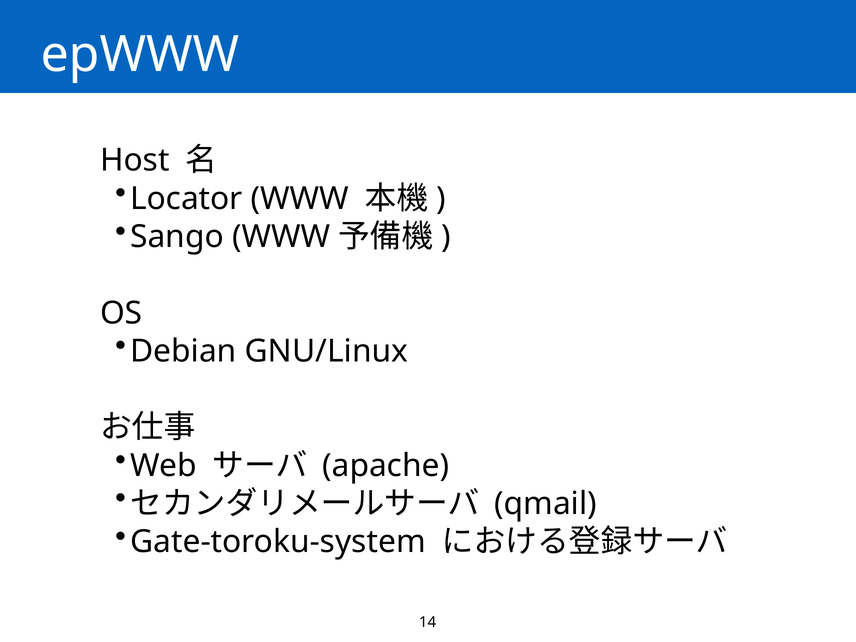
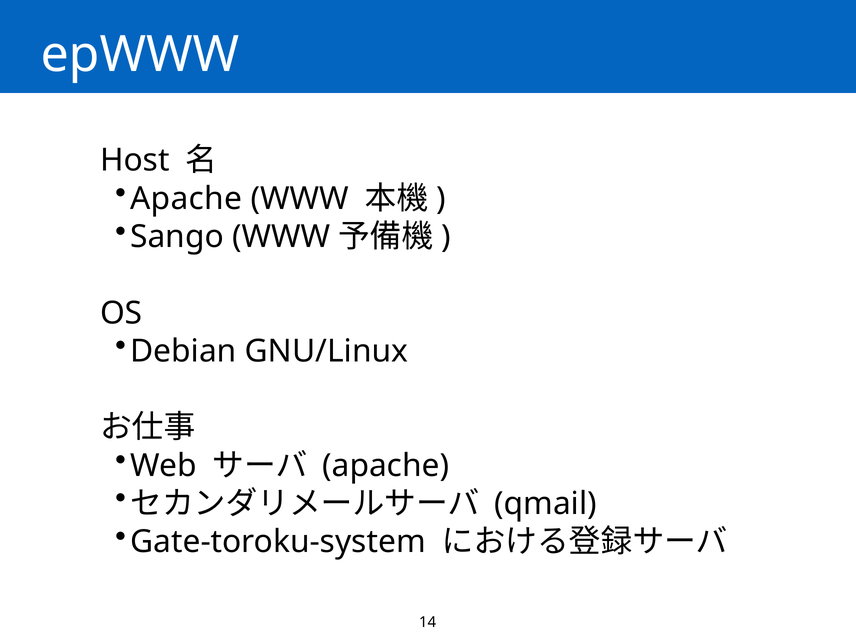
Locator: Locator -> Apache (186, 199)
